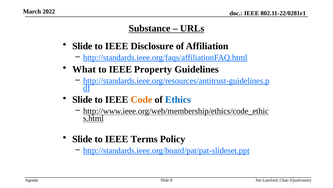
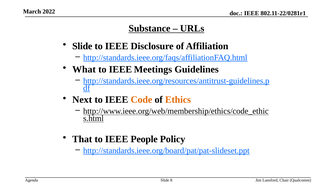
Property: Property -> Meetings (153, 69)
Slide: Slide -> Next (82, 99)
Ethics colour: blue -> orange (178, 99)
Slide: Slide -> That (82, 139)
Terms: Terms -> People (144, 139)
